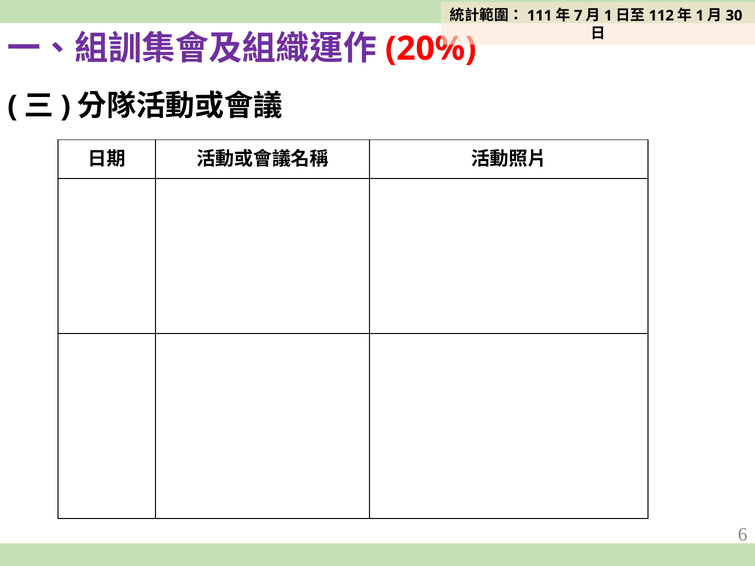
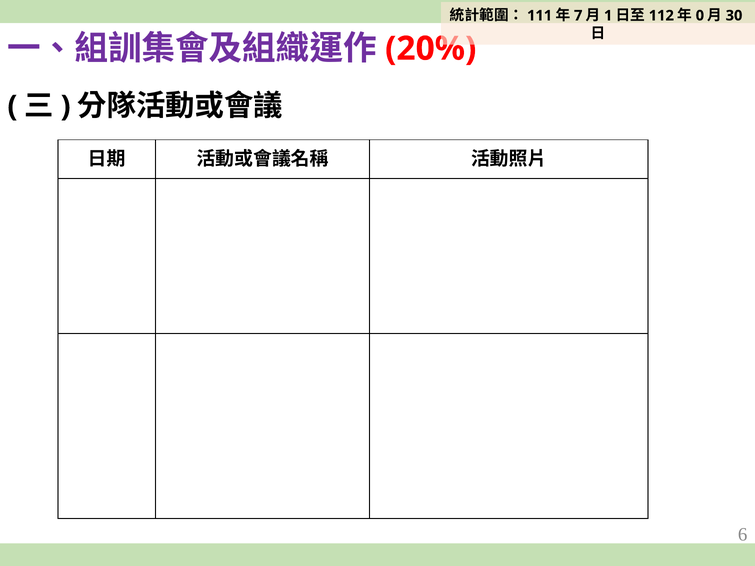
1: 1 -> 0 (700, 16)
